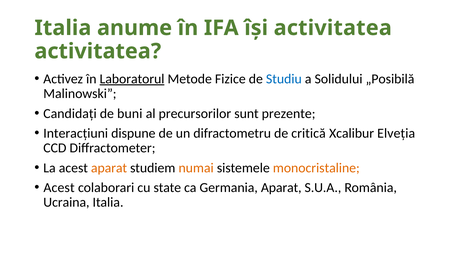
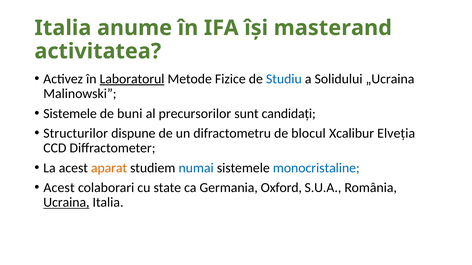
își activitatea: activitatea -> masterand (333, 28)
„Posibilă: „Posibilă -> „Ucraina (390, 79)
Candidați: Candidați -> Sistemele (70, 114)
prezente: prezente -> candidați (289, 114)
Interacțiuni: Interacțiuni -> Structurilor (76, 133)
critică: critică -> blocul (309, 133)
numai colour: orange -> blue (196, 168)
monocristaline colour: orange -> blue (316, 168)
Germania Aparat: Aparat -> Oxford (281, 188)
Ucraina underline: none -> present (66, 203)
